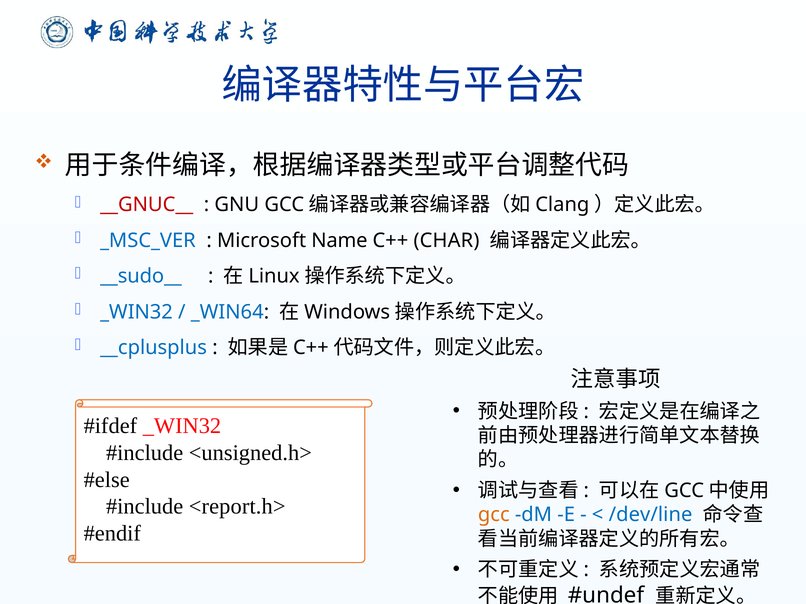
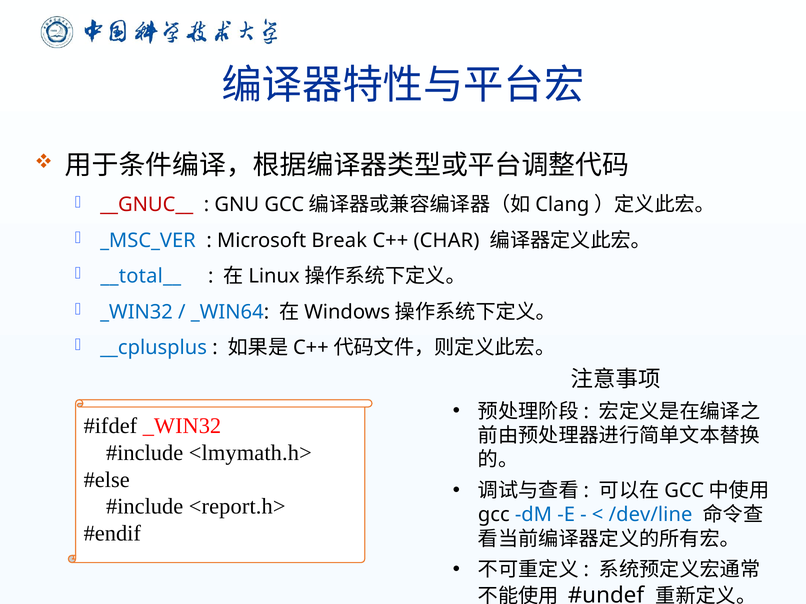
Name: Name -> Break (339, 241)
__sudo__: __sudo__ -> __total__ (141, 276)
<unsigned.h>: <unsigned.h> -> <lmymath.h> (250, 453)
gcc colour: orange -> black (494, 515)
